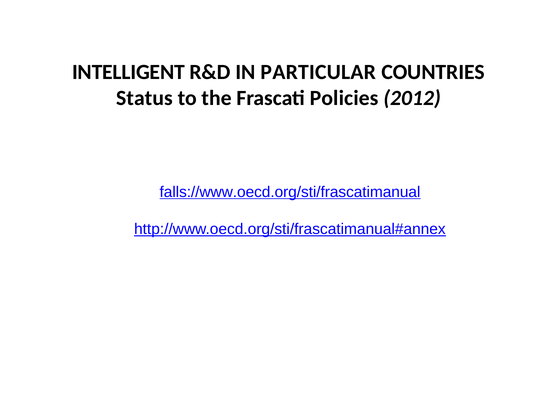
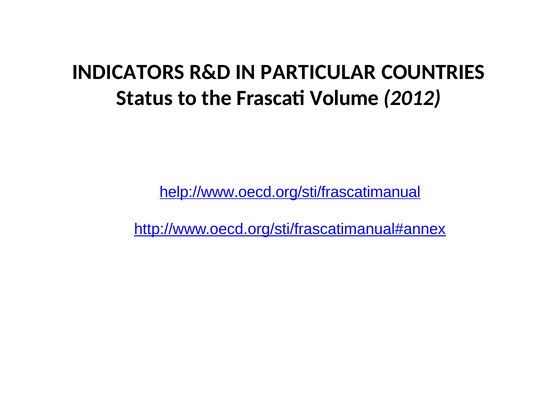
INTELLIGENT: INTELLIGENT -> INDICATORS (128, 72)
Policies: Policies -> Volume (344, 98)
falls://www.oecd.org/sti/frascatimanual: falls://www.oecd.org/sti/frascatimanual -> help://www.oecd.org/sti/frascatimanual (290, 192)
